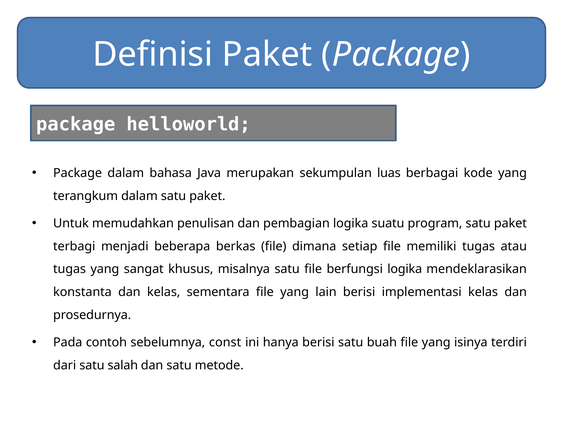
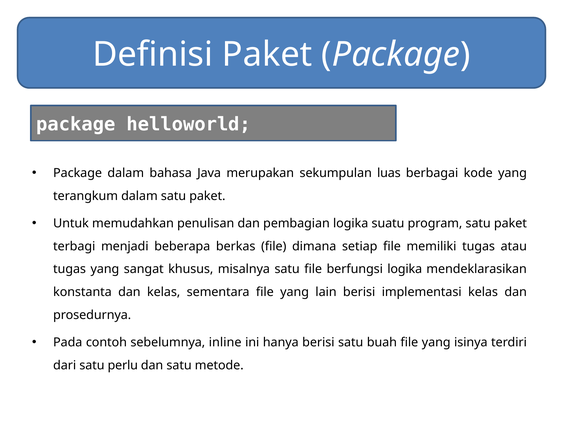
const: const -> inline (225, 343)
salah: salah -> perlu (123, 366)
